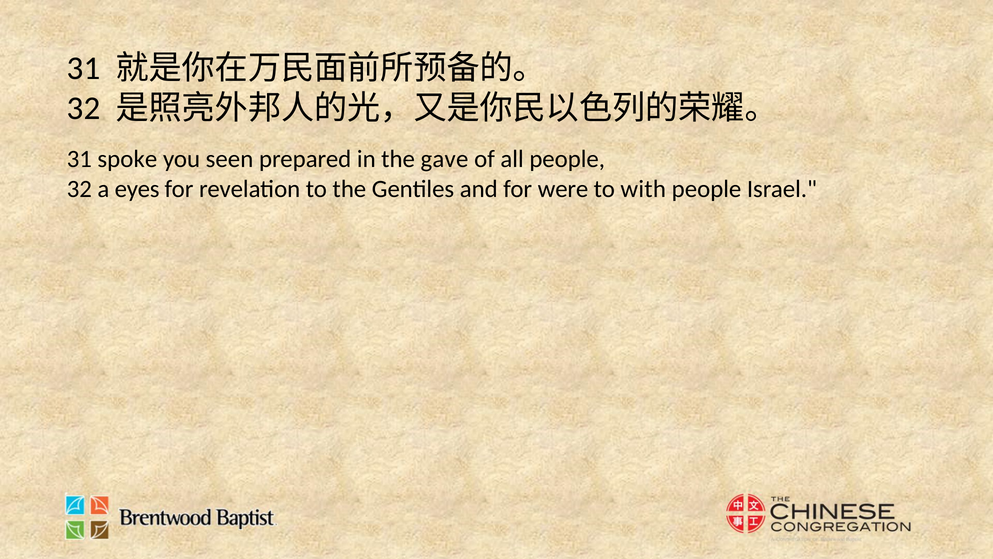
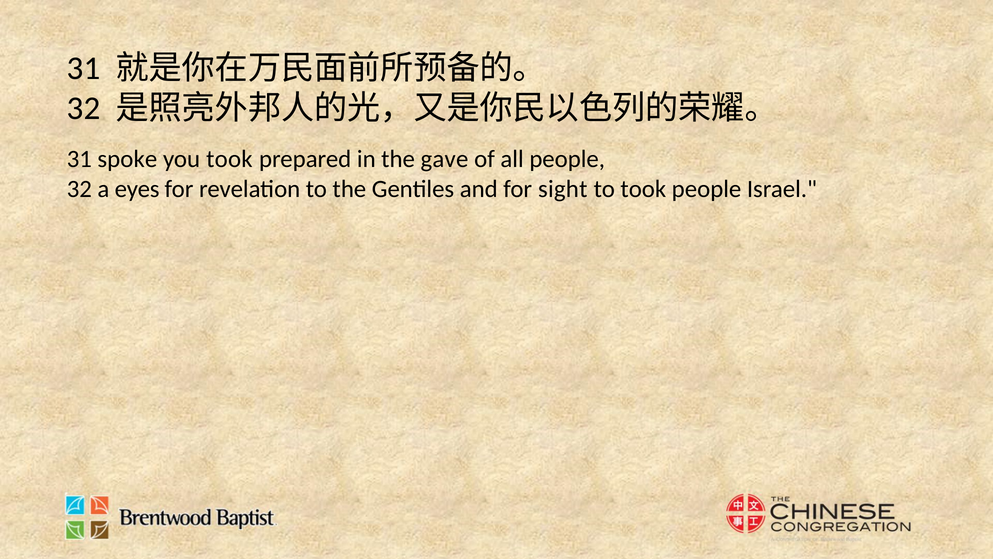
you seen: seen -> took (229, 159)
were: were -> sight (563, 189)
to with: with -> took (643, 189)
